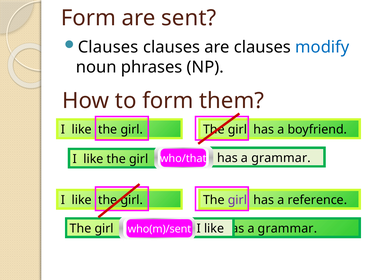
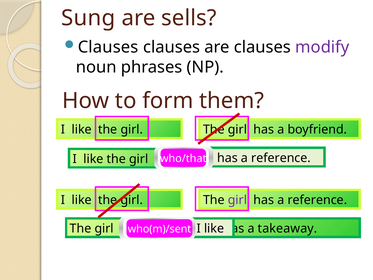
Form: Form -> Sung (88, 18)
sent: sent -> sells (189, 18)
modify colour: blue -> purple (322, 47)
grammar: grammar -> reference (281, 158)
grammar: grammar -> takeaway (287, 228)
